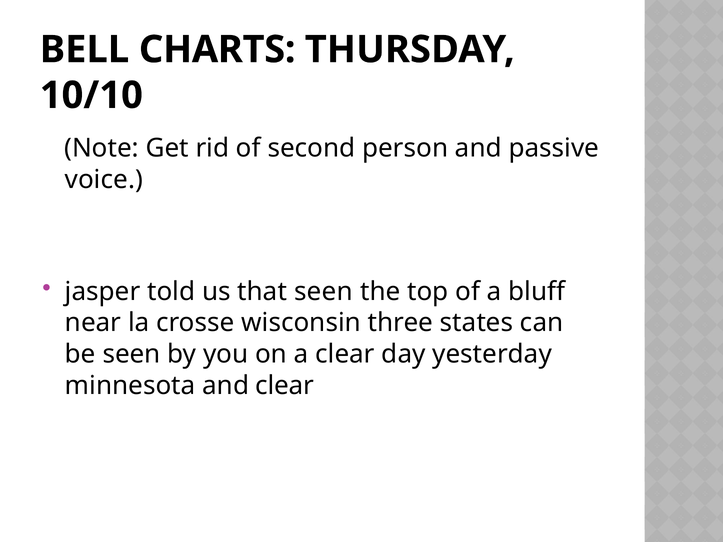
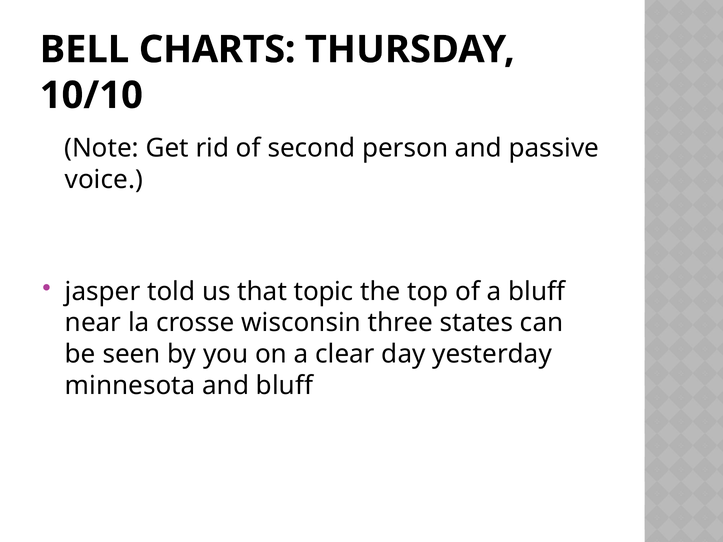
that seen: seen -> topic (324, 292)
and clear: clear -> bluff (284, 386)
